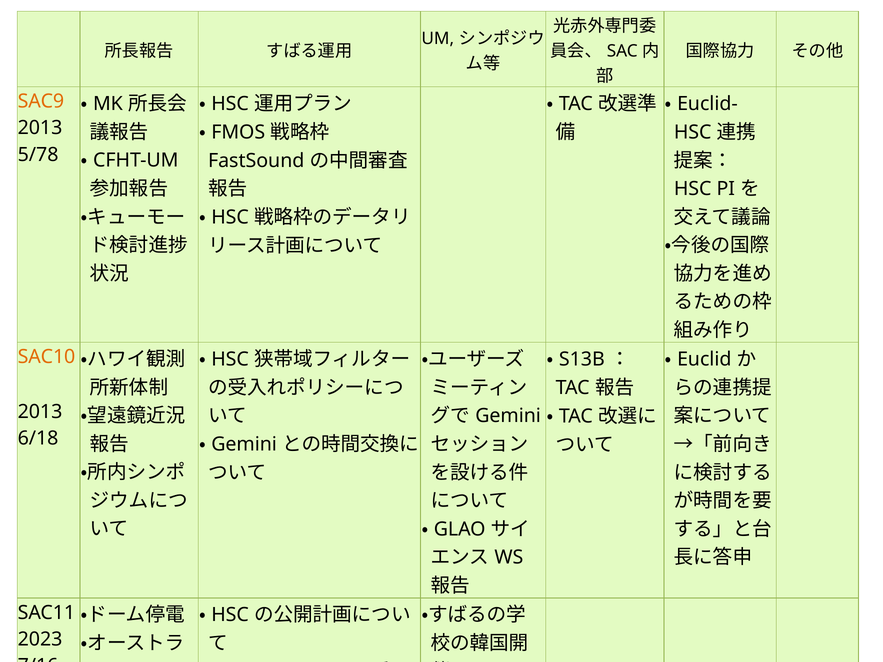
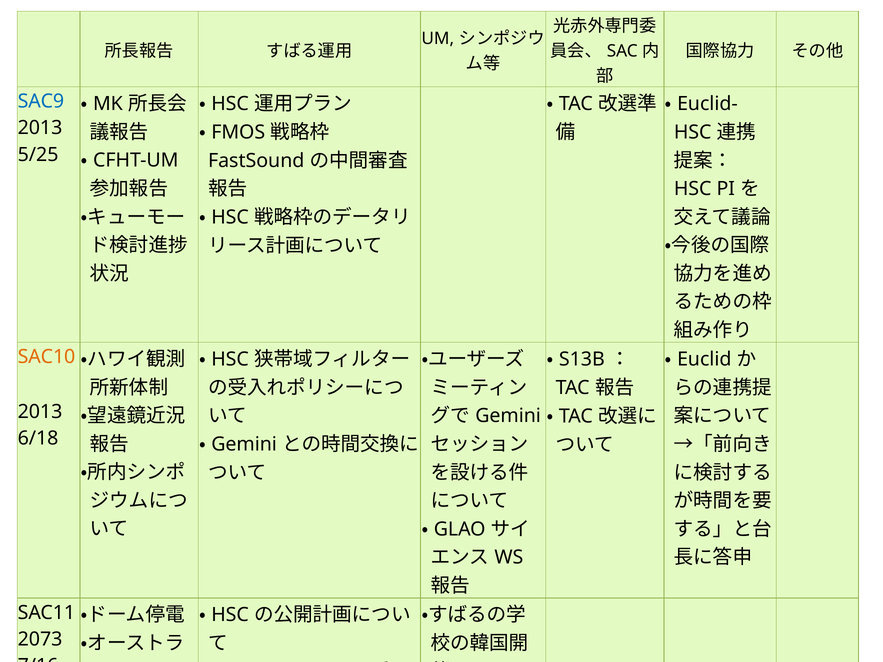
SAC9 colour: orange -> blue (41, 101)
5/78: 5/78 -> 5/25 (38, 155)
2023: 2023 -> 2073 (40, 640)
